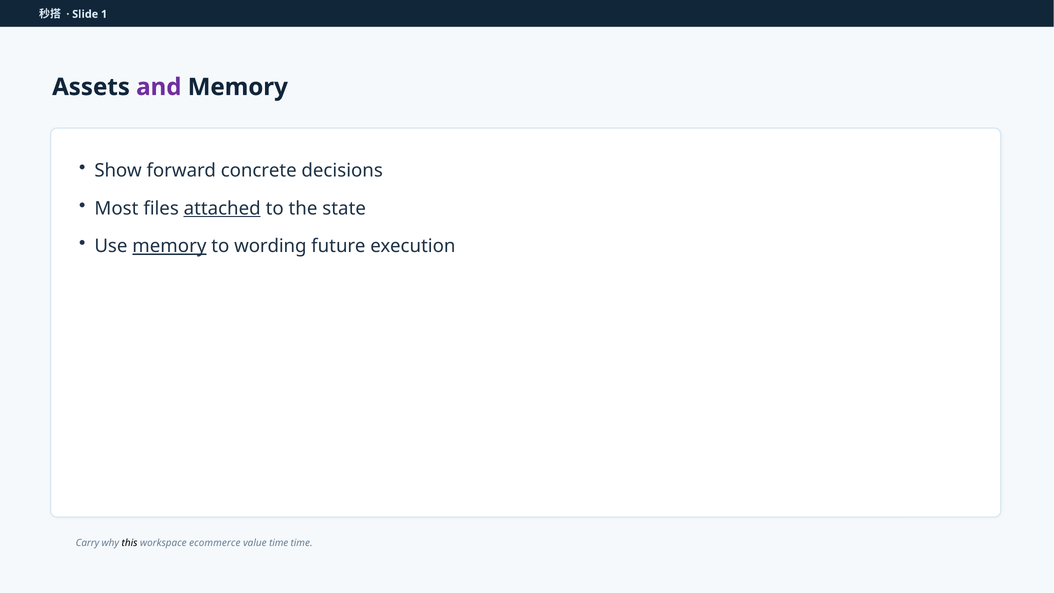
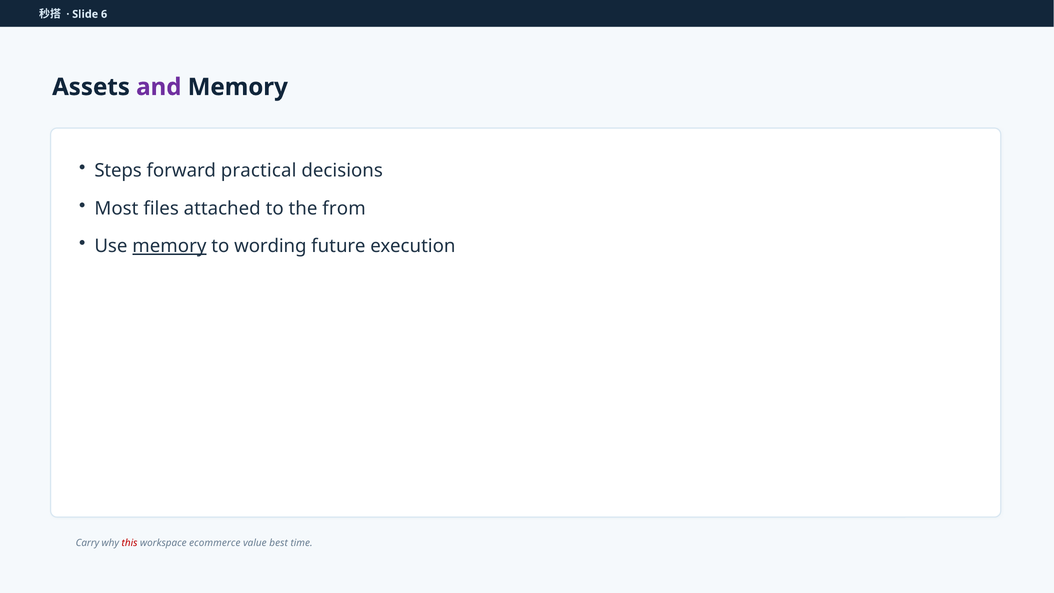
1: 1 -> 6 (104, 14)
Show: Show -> Steps (118, 171)
concrete: concrete -> practical (259, 171)
attached underline: present -> none (222, 208)
state: state -> from (344, 208)
this colour: black -> red (130, 543)
value time: time -> best (279, 543)
